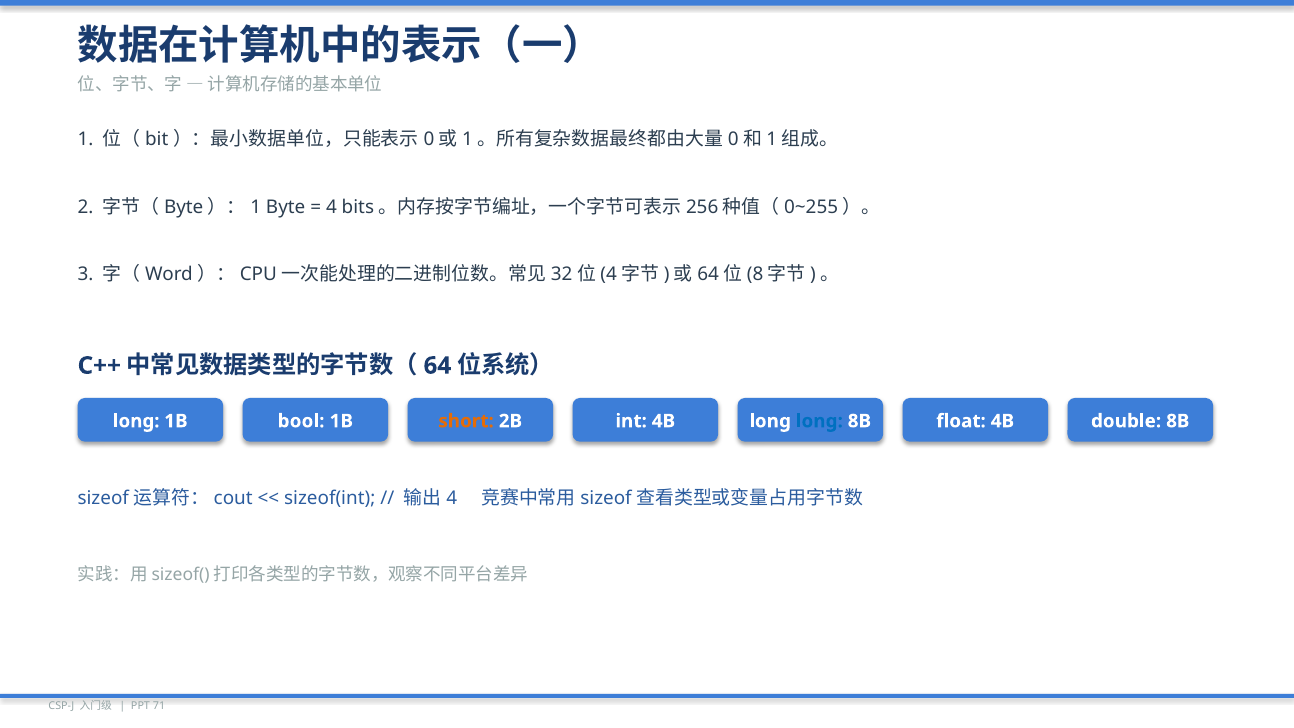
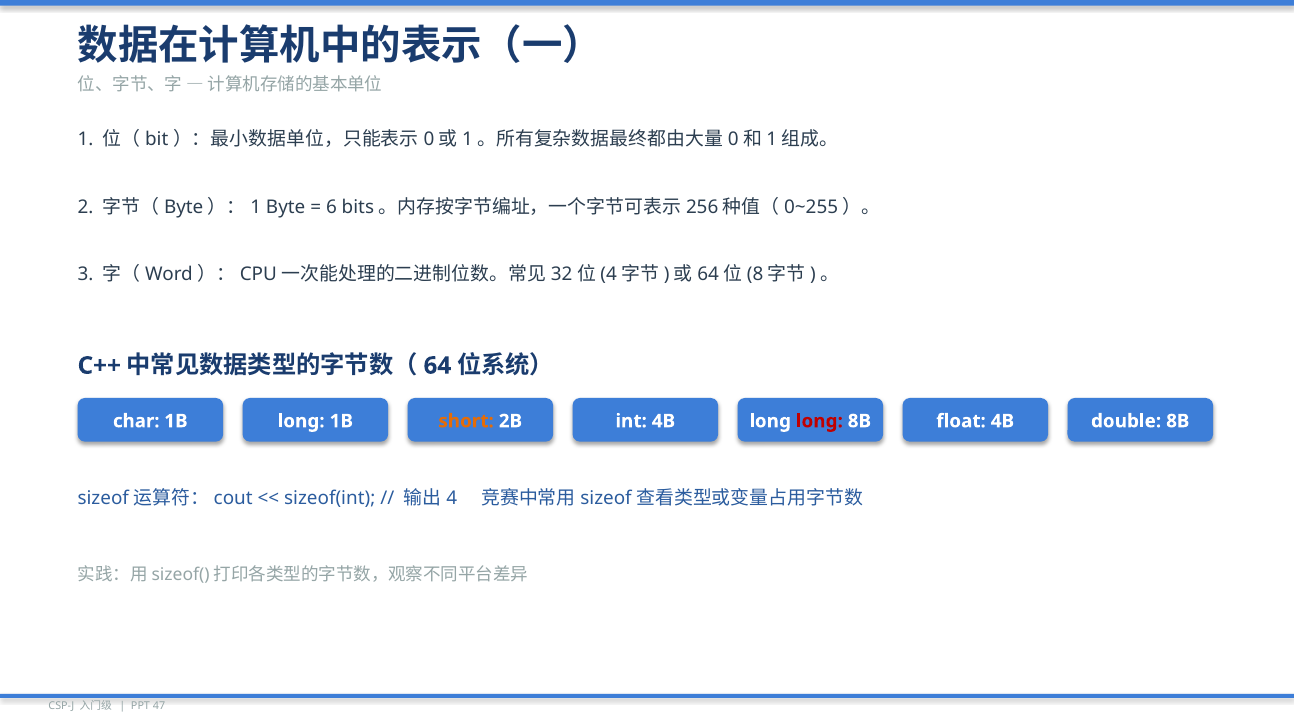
4: 4 -> 6 (331, 207)
long: long -> char (136, 421)
1B bool: bool -> long (301, 421)
long colour: blue -> red (819, 421)
71: 71 -> 47 (159, 706)
